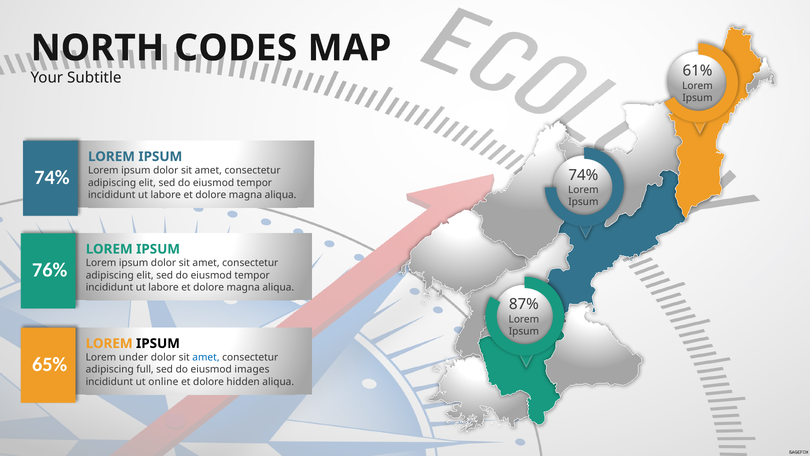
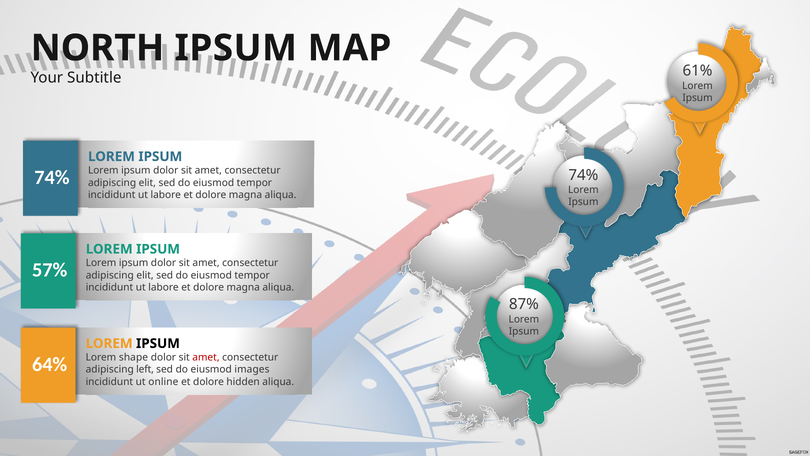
CODES: CODES -> IPSUM (236, 48)
76%: 76% -> 57% (50, 270)
under: under -> shape (133, 357)
amet colour: blue -> red (206, 357)
65%: 65% -> 64% (50, 364)
full: full -> left (145, 369)
